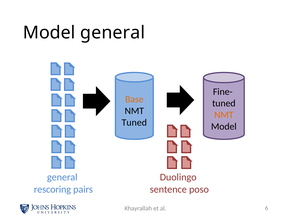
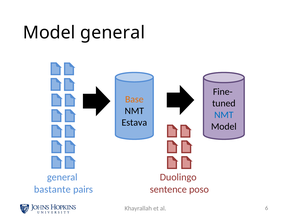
NMT colour: orange -> blue (224, 115)
Tuned: Tuned -> Estava (134, 123)
rescoring: rescoring -> bastante (52, 189)
